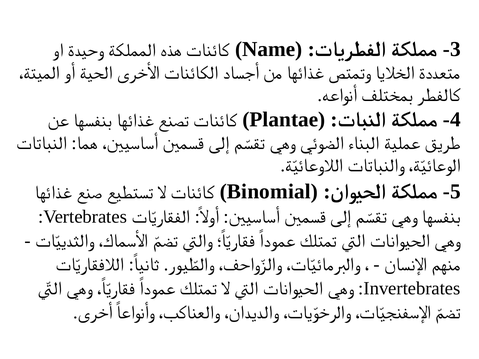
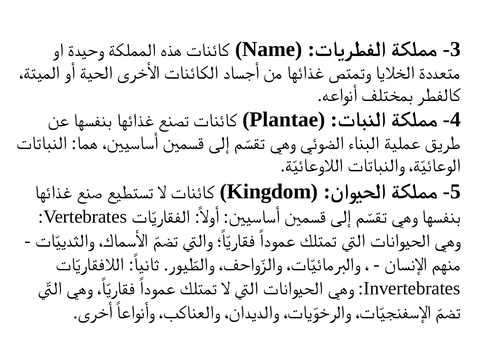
Binomial: Binomial -> Kingdom (269, 191)
